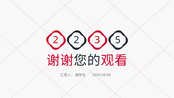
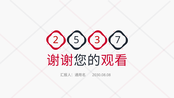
2 2: 2 -> 5 (76, 40)
5: 5 -> 7 (118, 40)
